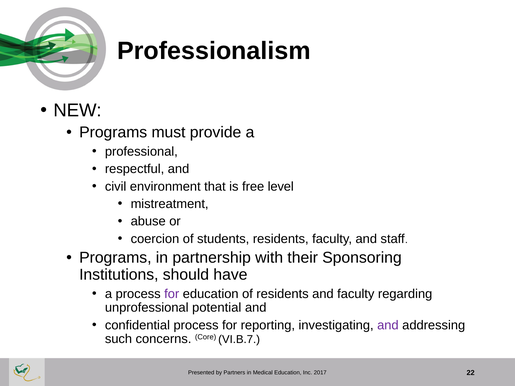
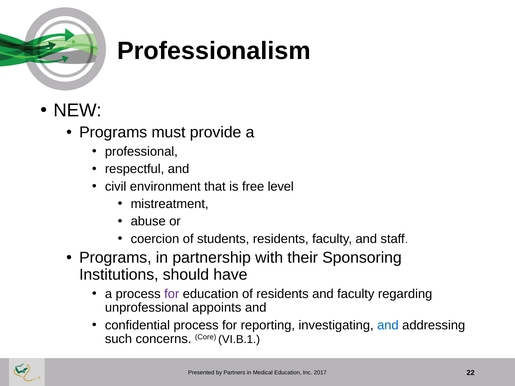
potential: potential -> appoints (217, 308)
and colour: purple -> blue (388, 325)
VI.B.7: VI.B.7 -> VI.B.1 (239, 340)
